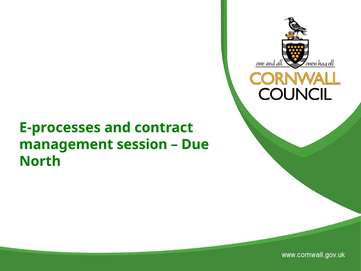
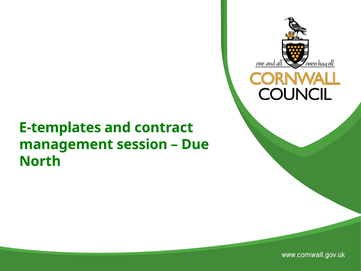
E-processes: E-processes -> E-templates (60, 128)
